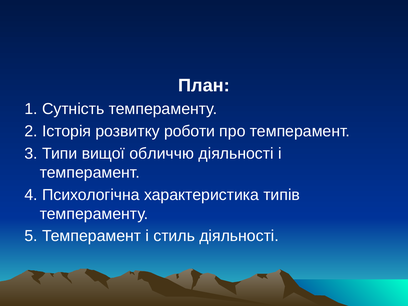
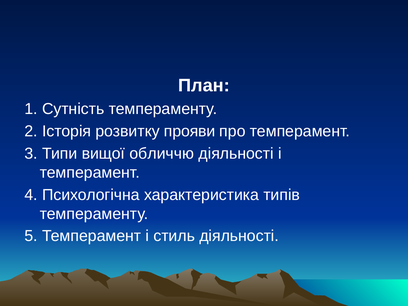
роботи: роботи -> прояви (190, 131)
